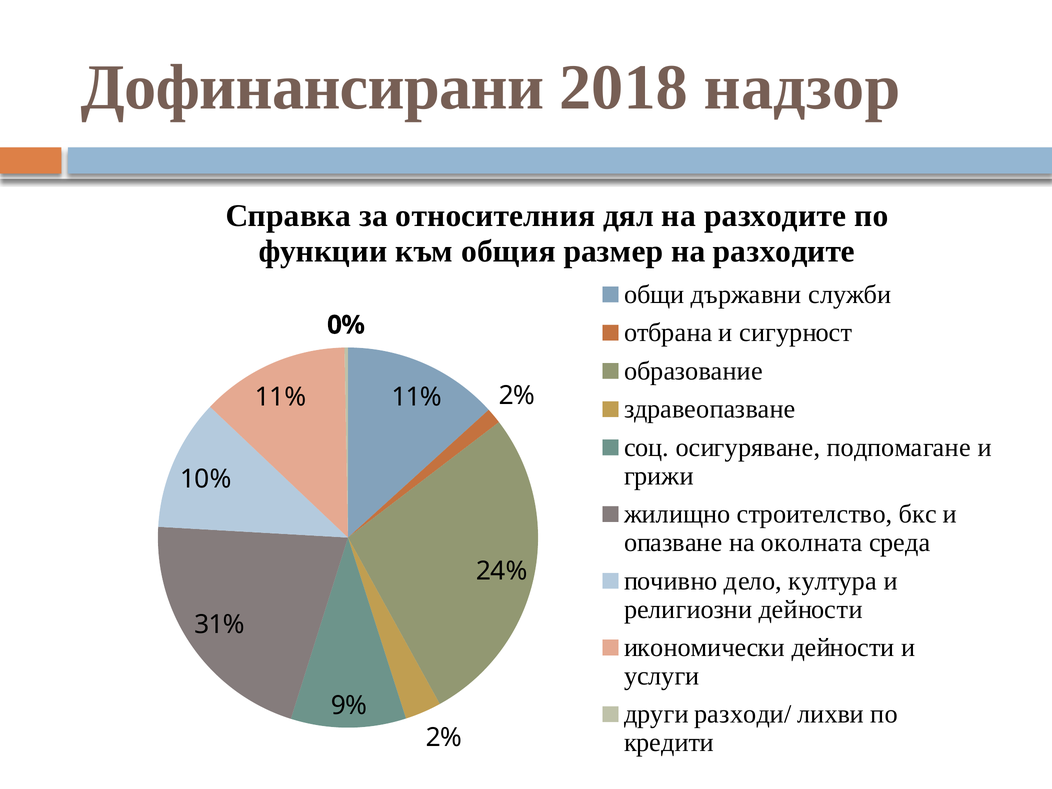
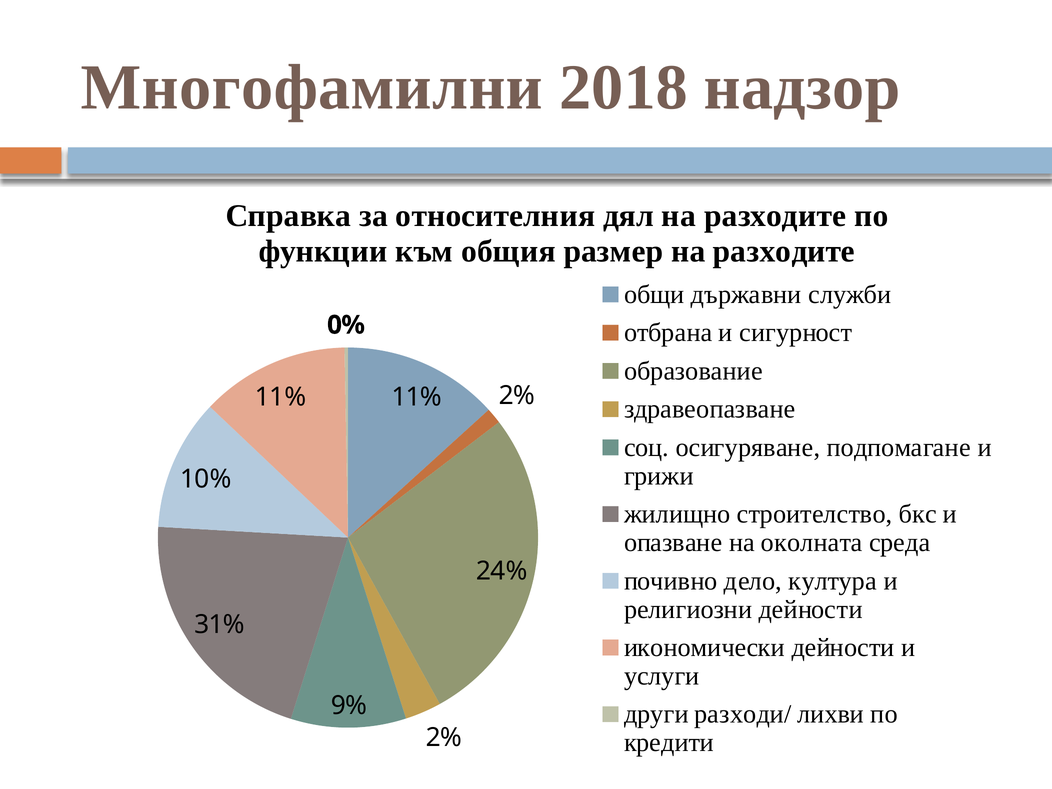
Дофинансирани: Дофинансирани -> Многофамилни (312, 88)
